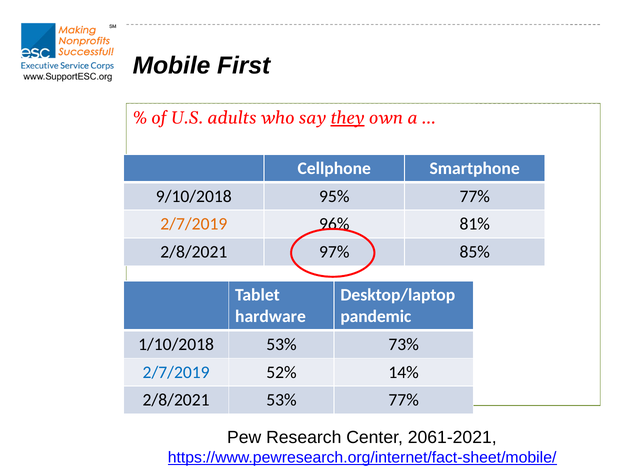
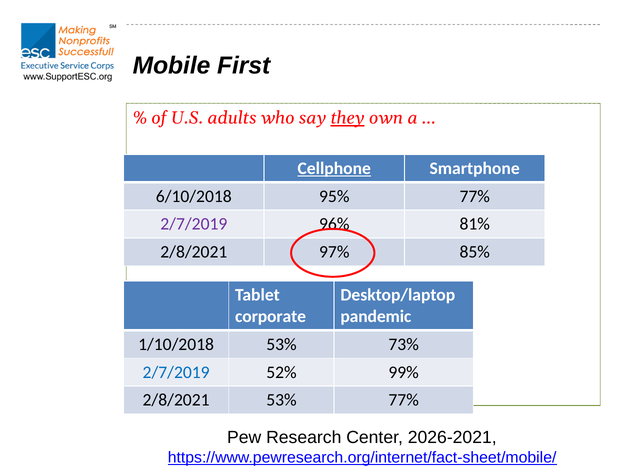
Cellphone underline: none -> present (334, 169)
9/10/2018: 9/10/2018 -> 6/10/2018 (194, 196)
2/7/2019 colour: orange -> purple (194, 224)
hardware: hardware -> corporate (271, 317)
14%: 14% -> 99% (404, 372)
2061-2021: 2061-2021 -> 2026-2021 (452, 437)
